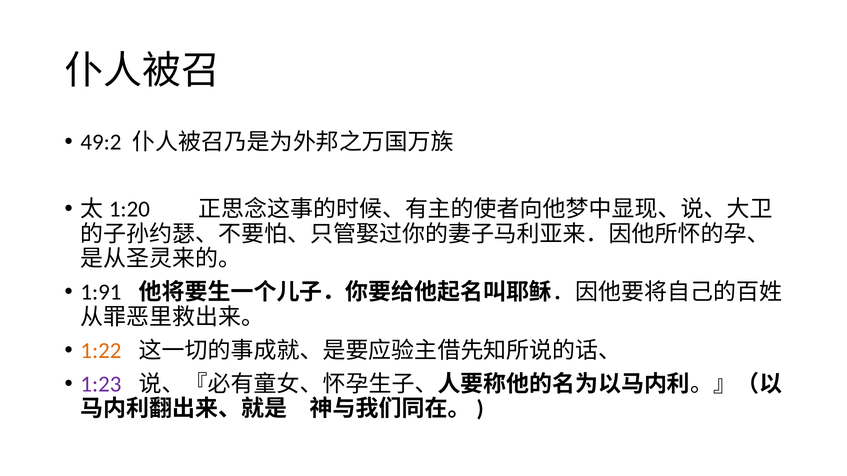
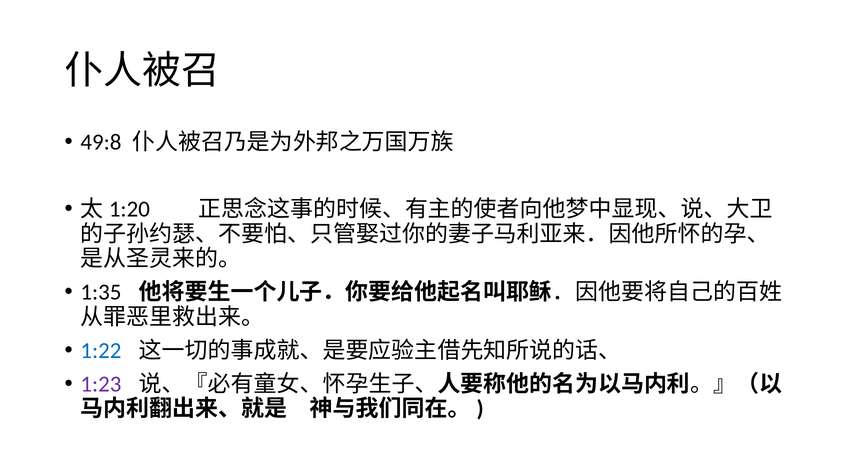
49:2: 49:2 -> 49:8 (101, 142)
1:91: 1:91 -> 1:35 (101, 293)
1:22 colour: orange -> blue (101, 351)
